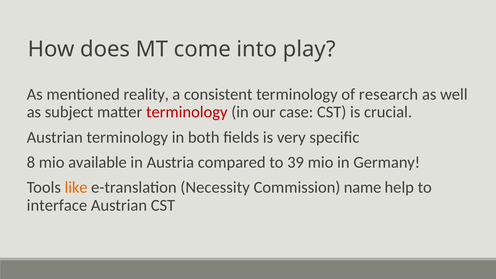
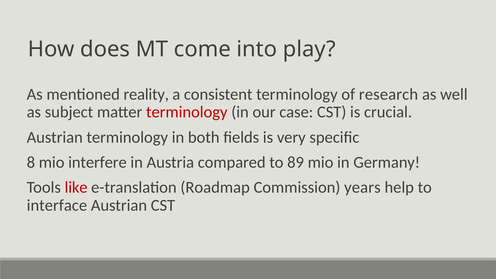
available: available -> interfere (97, 162)
39: 39 -> 89 (296, 162)
like colour: orange -> red (76, 187)
Necessity: Necessity -> Roadmap (215, 187)
name: name -> years (362, 187)
